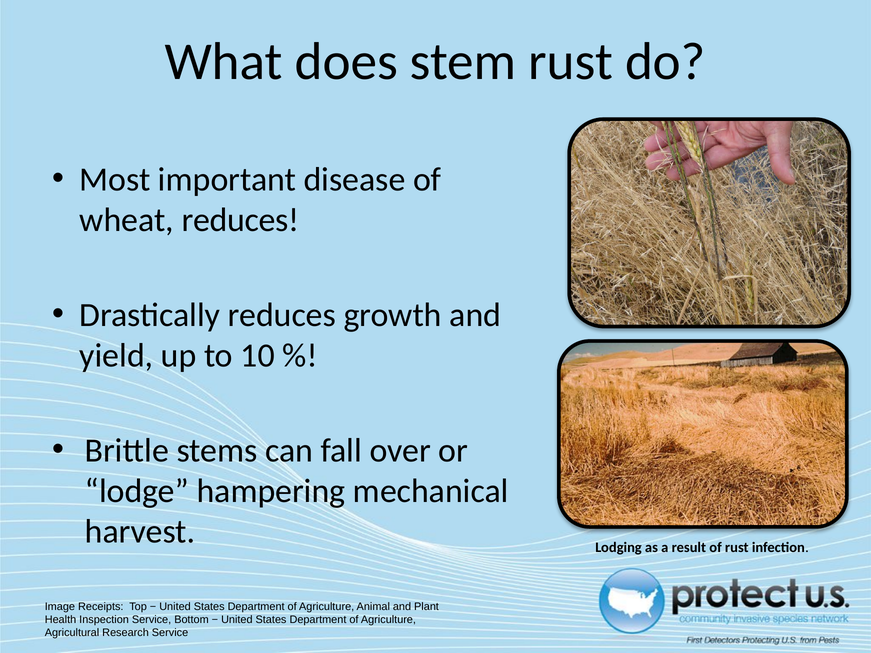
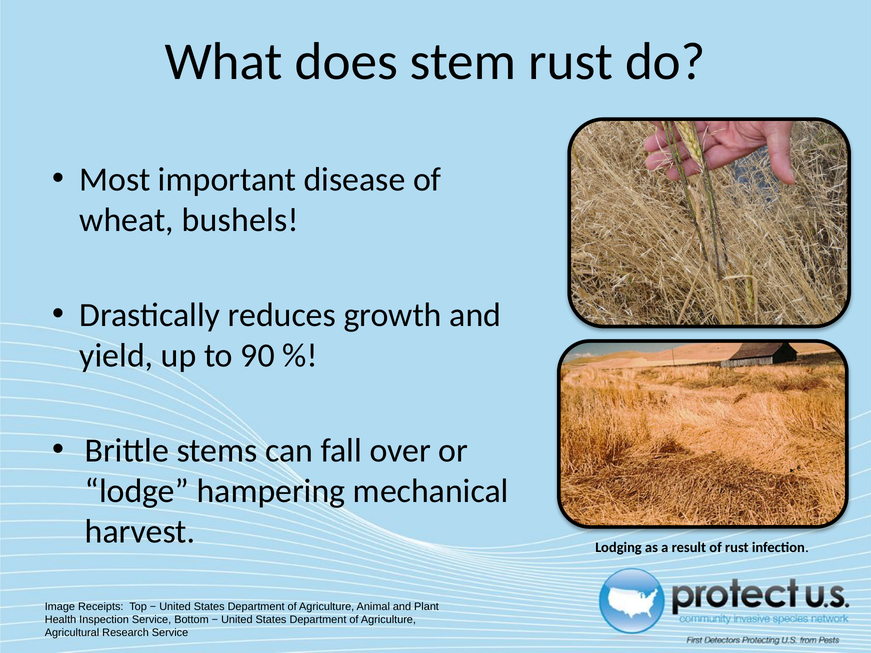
wheat reduces: reduces -> bushels (240, 220)
10: 10 -> 90 (258, 356)
